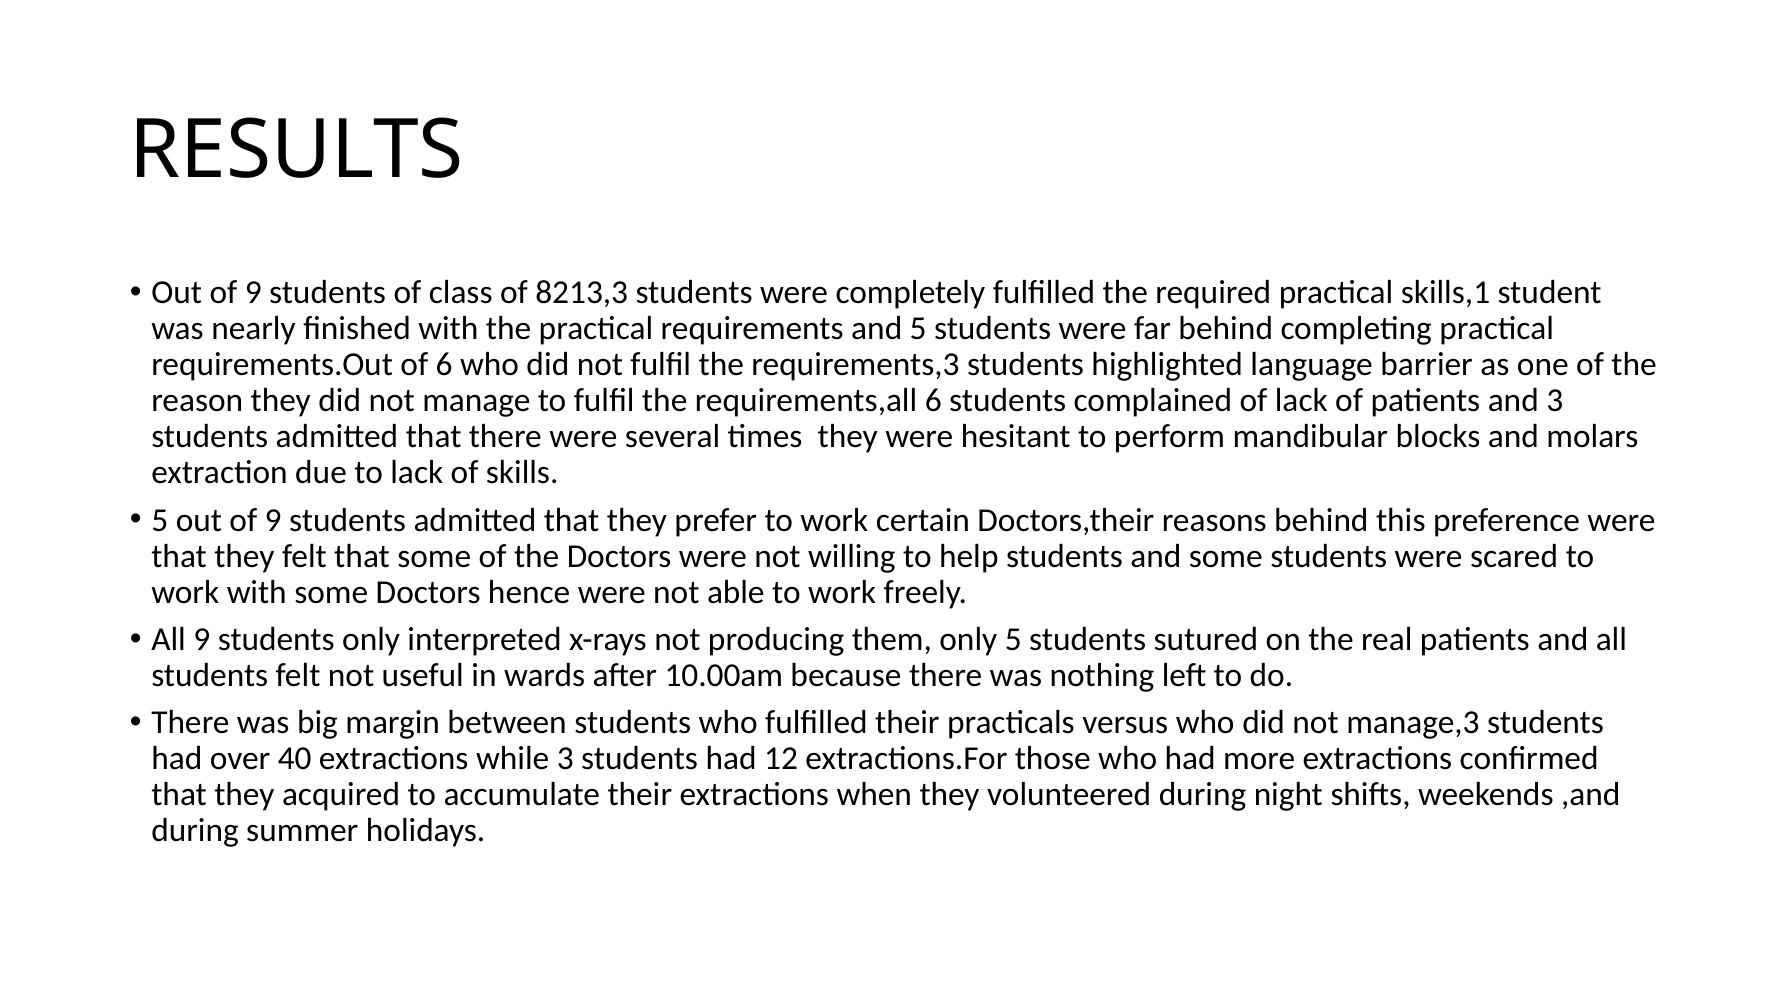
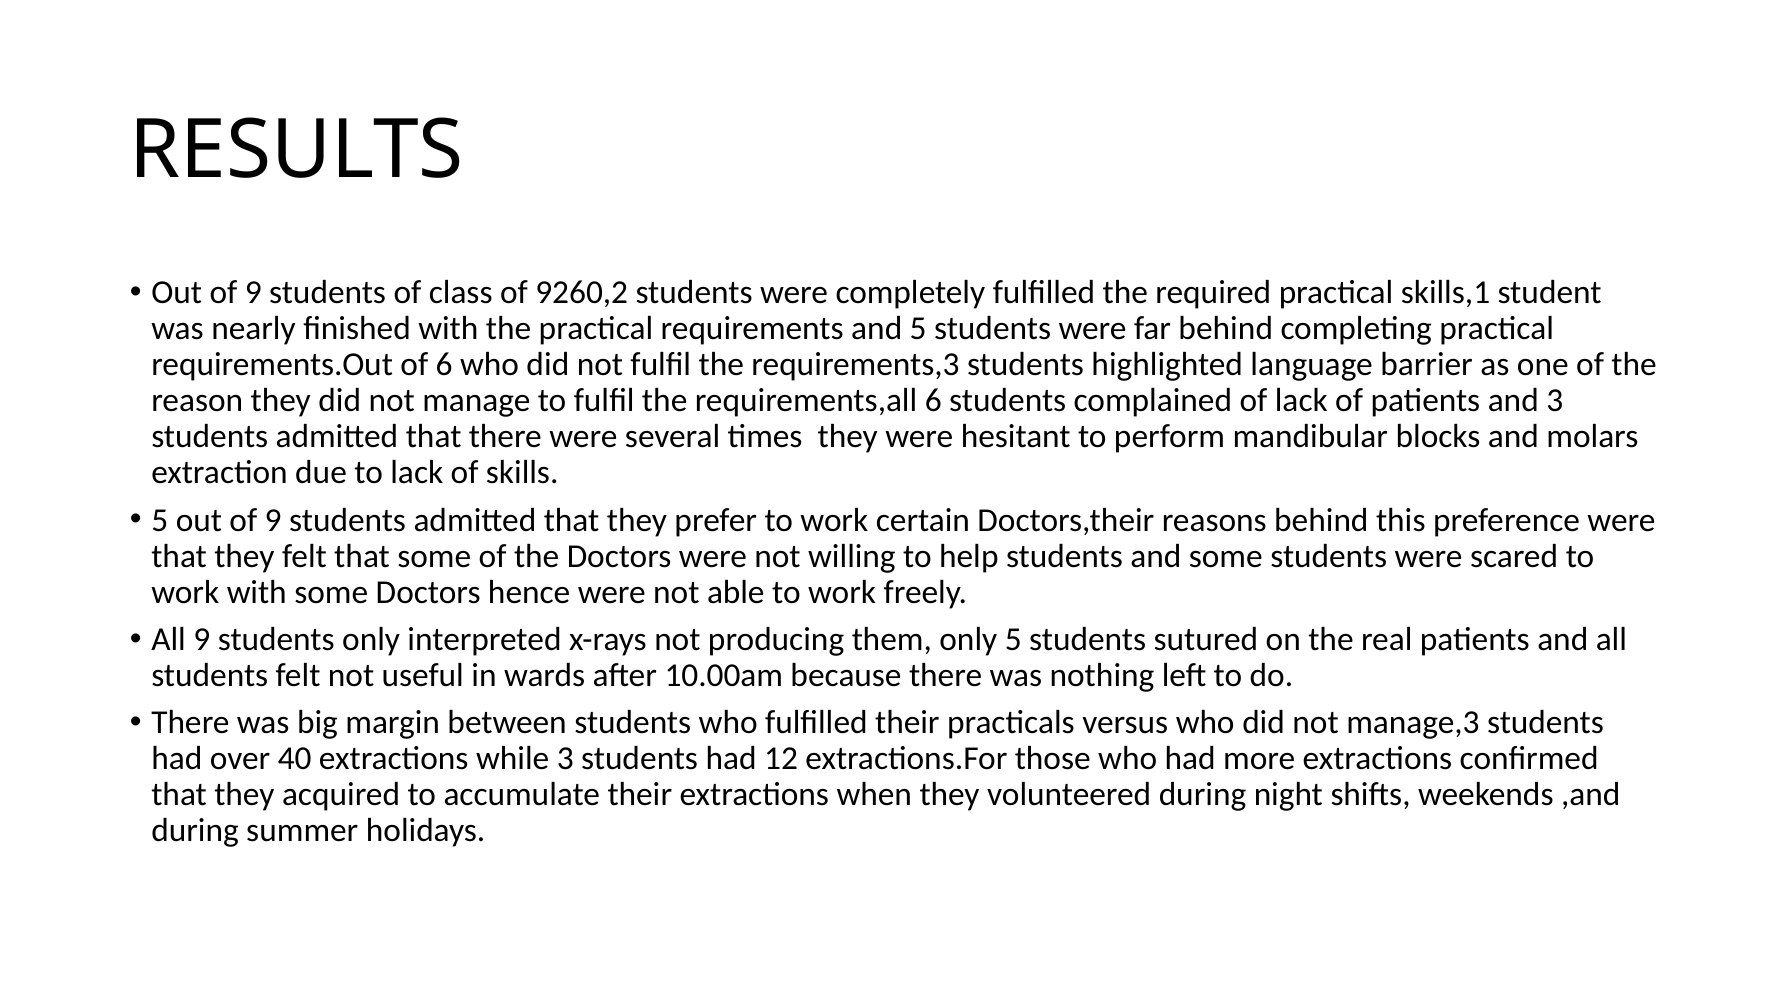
8213,3: 8213,3 -> 9260,2 (582, 293)
